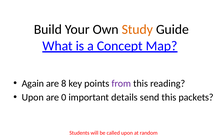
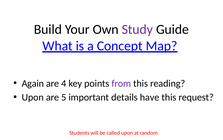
Study colour: orange -> purple (137, 29)
8: 8 -> 4 (64, 83)
0: 0 -> 5 (64, 97)
send: send -> have (150, 97)
packets: packets -> request (196, 97)
